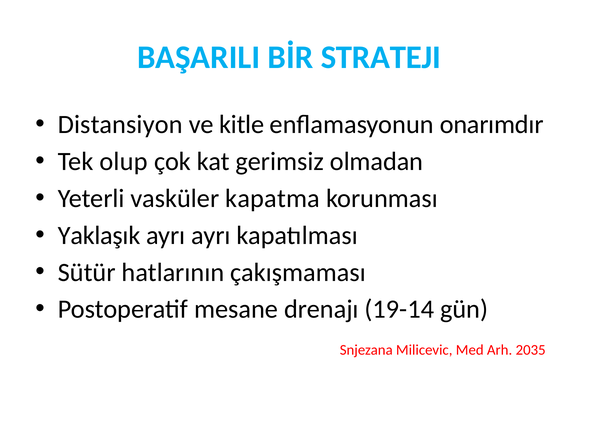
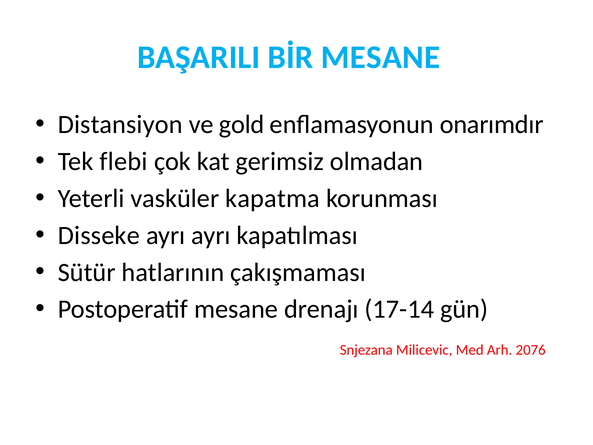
BİR STRATEJI: STRATEJI -> MESANE (380, 57)
kitle: kitle -> gold (242, 124)
olup: olup -> flebi (124, 161)
Yaklaşık: Yaklaşık -> Disseke (99, 235)
19-14: 19-14 -> 17-14 (399, 309)
2035: 2035 -> 2076 (531, 350)
